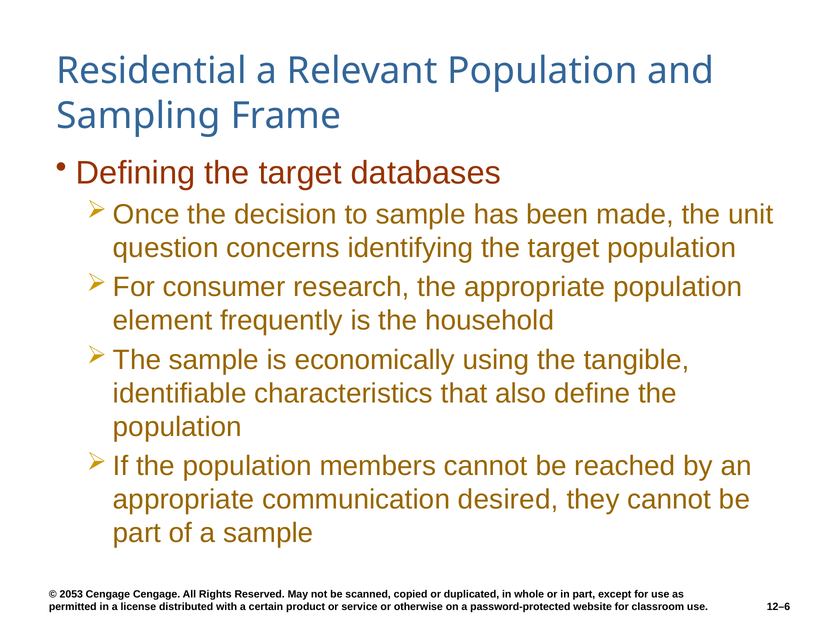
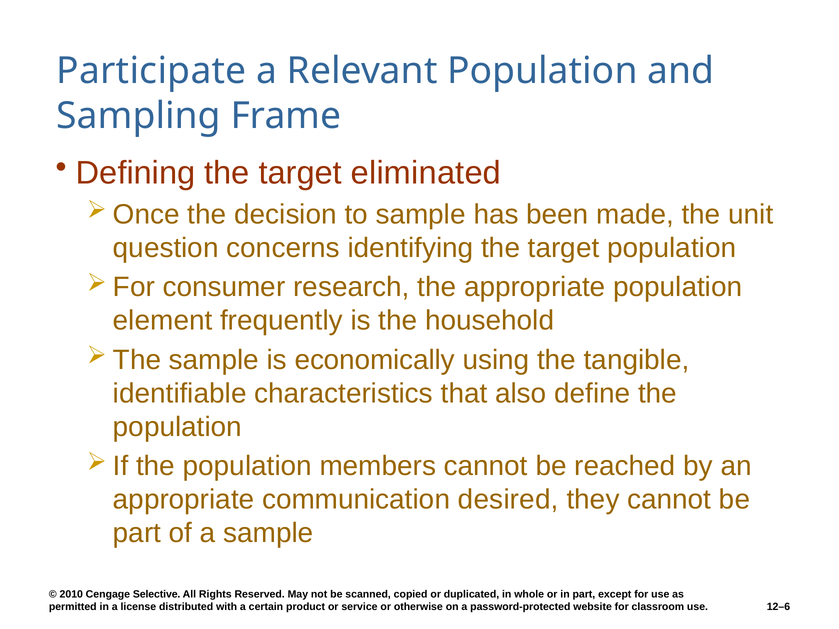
Residential: Residential -> Participate (151, 71)
databases: databases -> eliminated (426, 173)
2053: 2053 -> 2010 (71, 594)
Cengage Cengage: Cengage -> Selective (157, 594)
